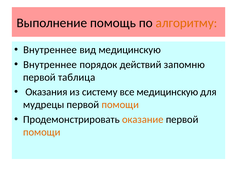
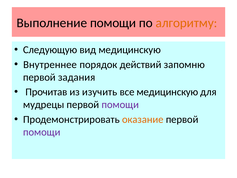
Выполнение помощь: помощь -> помощи (113, 23)
Внутреннее: Внутреннее -> Следующую (50, 50)
таблица: таблица -> задания (77, 77)
Оказания: Оказания -> Прочитав (46, 92)
систему: систему -> изучить (100, 92)
помощи colour: orange -> purple (120, 105)
помощи colour: orange -> purple (42, 132)
